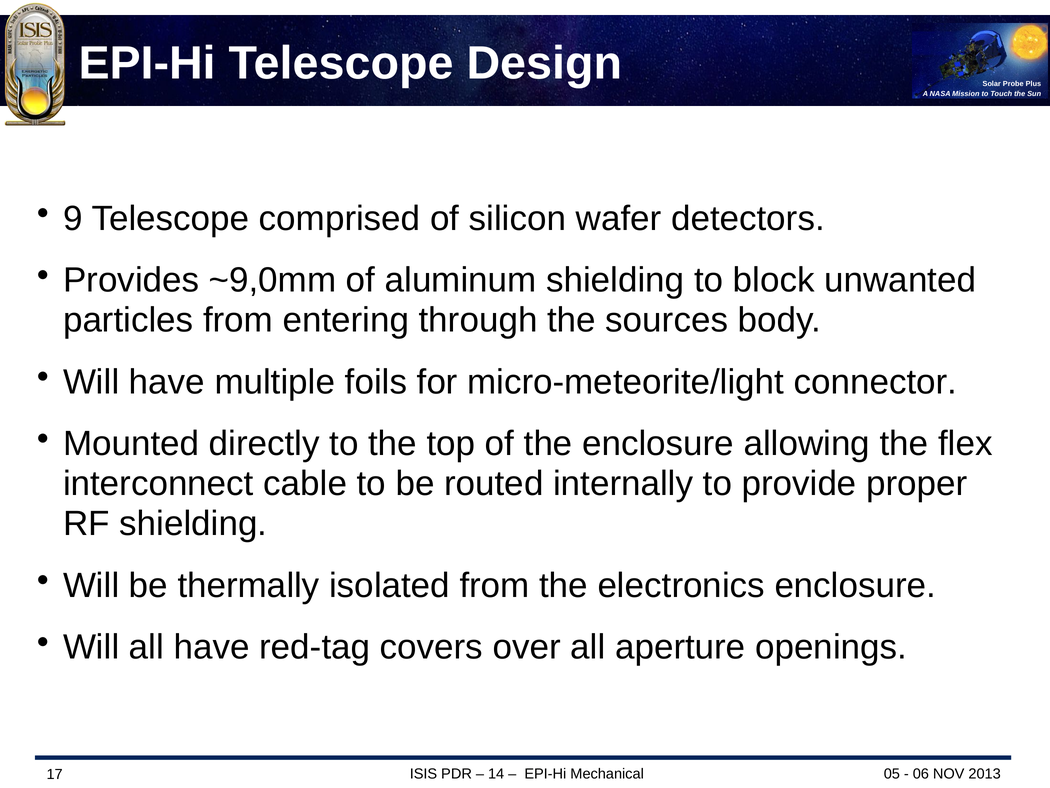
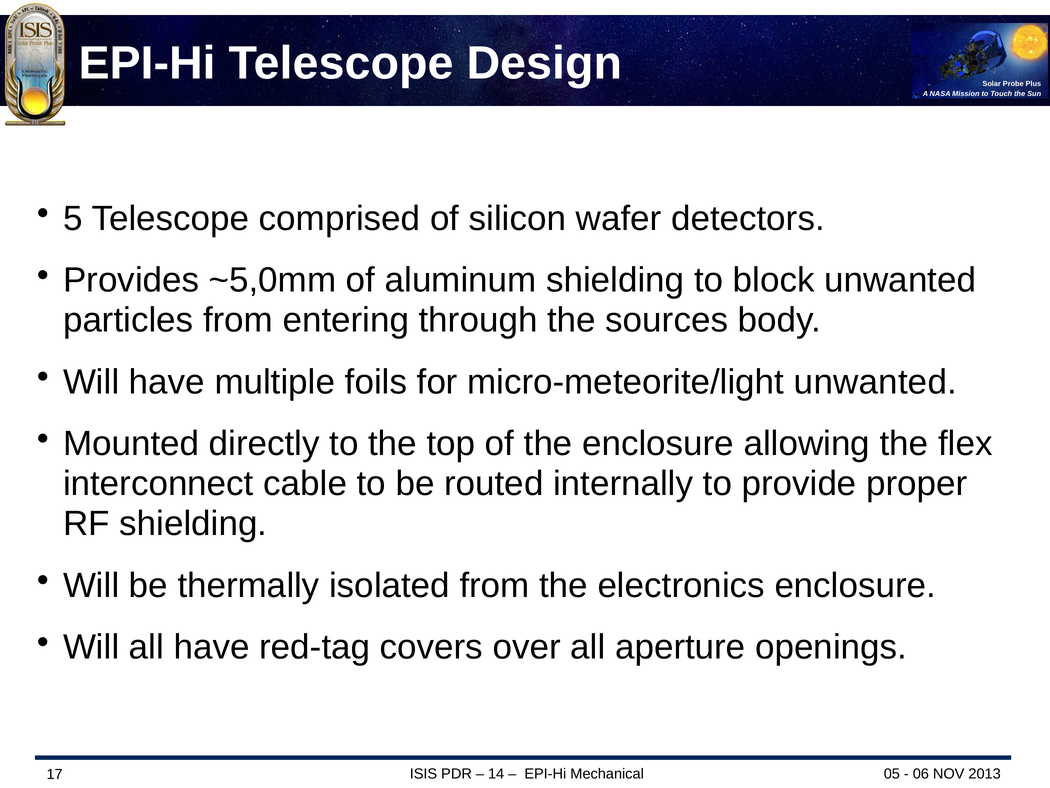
9: 9 -> 5 (73, 218)
~9,0mm: ~9,0mm -> ~5,0mm (273, 280)
micro-meteorite/light connector: connector -> unwanted (875, 382)
